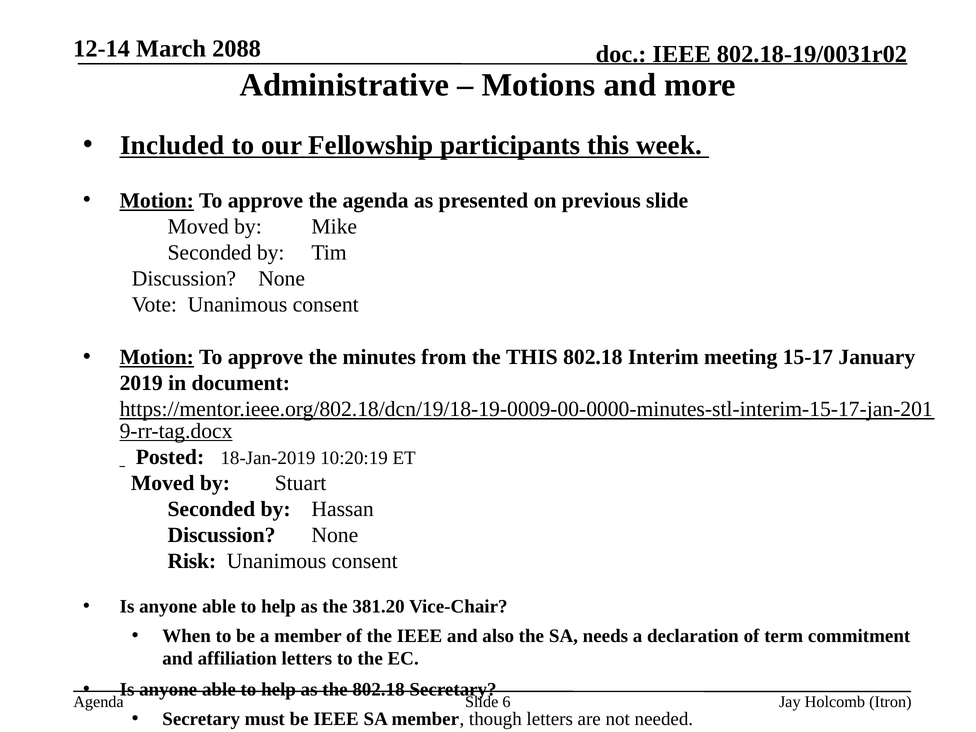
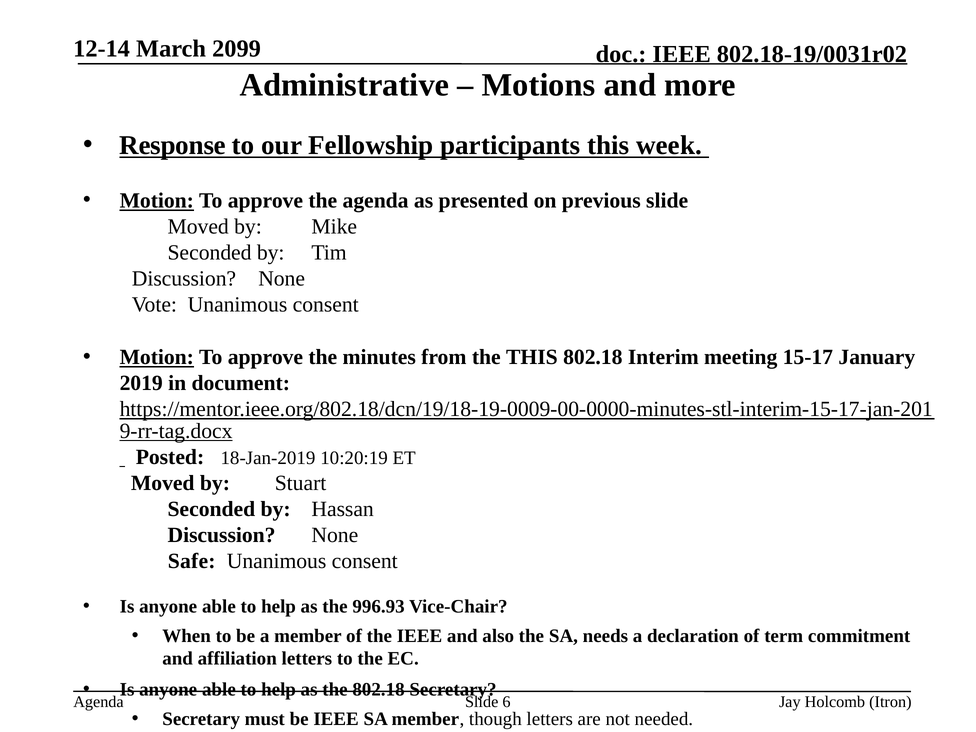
2088: 2088 -> 2099 (237, 49)
Included: Included -> Response (173, 145)
Risk: Risk -> Safe (192, 561)
381.20: 381.20 -> 996.93 (379, 606)
